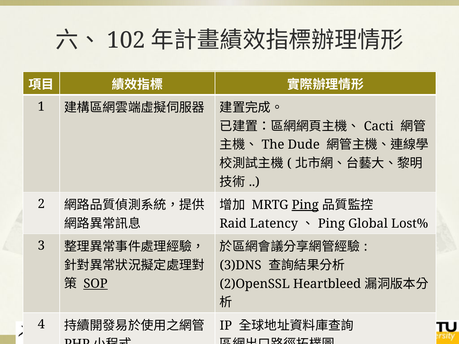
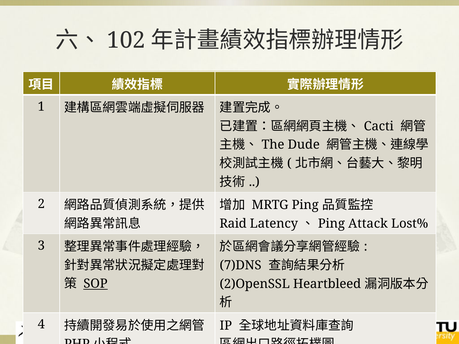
Ping underline: present -> none (305, 205)
Global: Global -> Attack (368, 224)
3)DNS: 3)DNS -> 7)DNS (241, 266)
